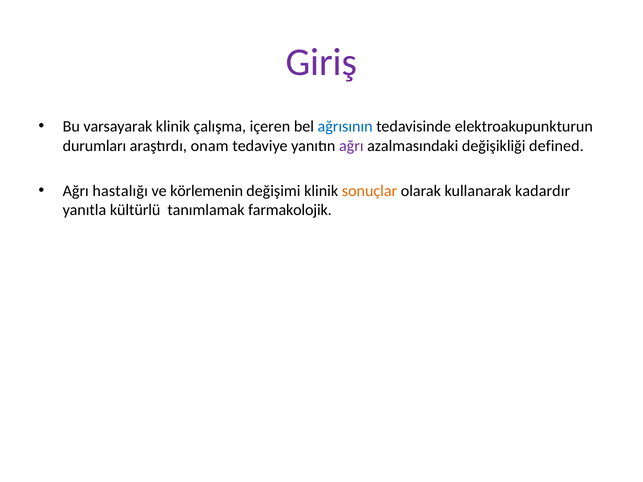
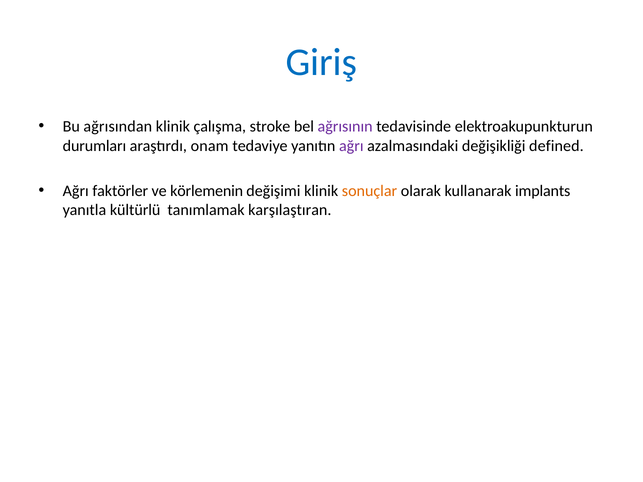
Giriş colour: purple -> blue (321, 62)
varsayarak: varsayarak -> ağrısından (118, 127)
içeren: içeren -> stroke (270, 127)
ağrısının colour: blue -> purple (345, 127)
hastalığı: hastalığı -> faktörler (120, 191)
kadardır: kadardır -> implants (543, 191)
farmakolojik: farmakolojik -> karşılaştıran (290, 210)
